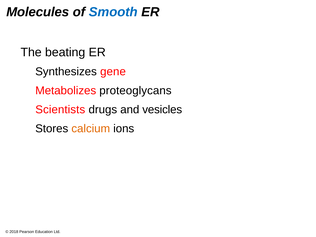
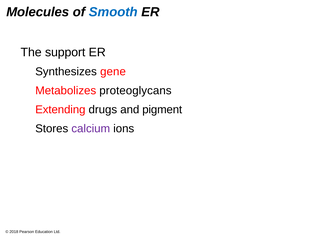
beating: beating -> support (65, 52)
Scientists: Scientists -> Extending (60, 110)
vesicles: vesicles -> pigment (162, 110)
calcium colour: orange -> purple (91, 128)
